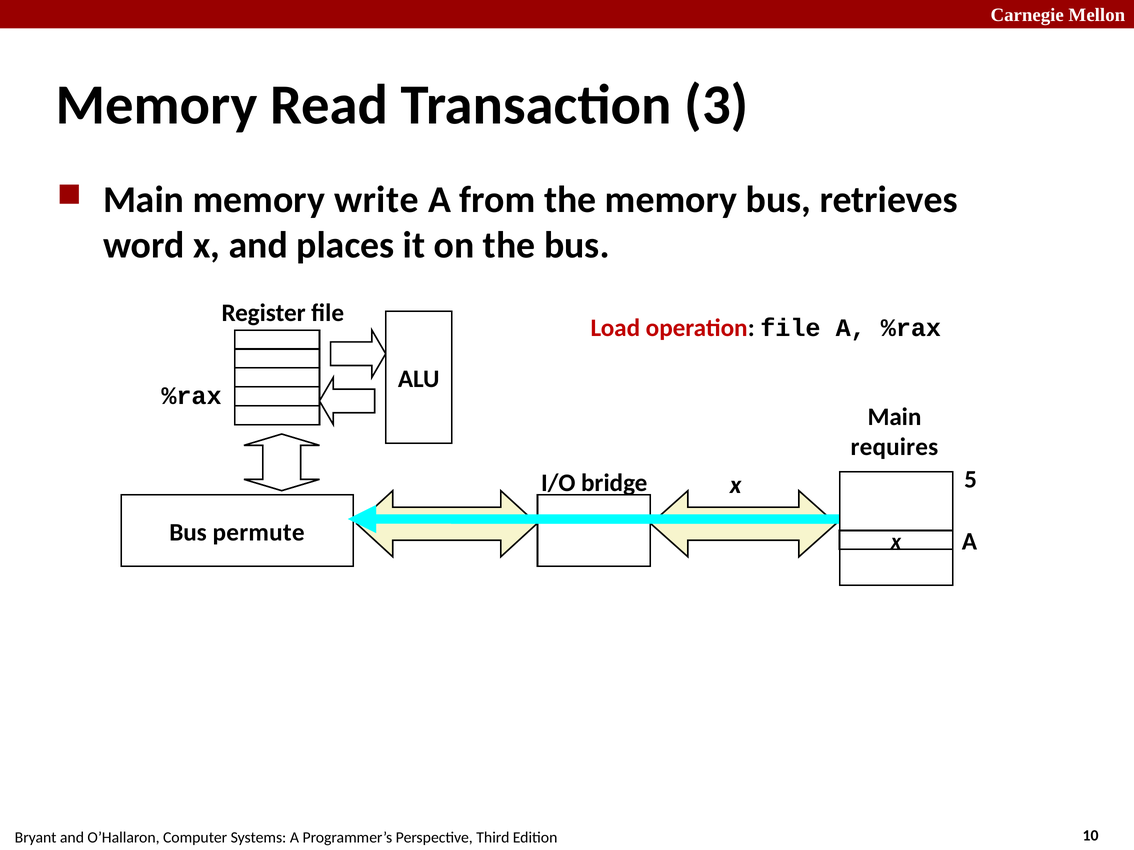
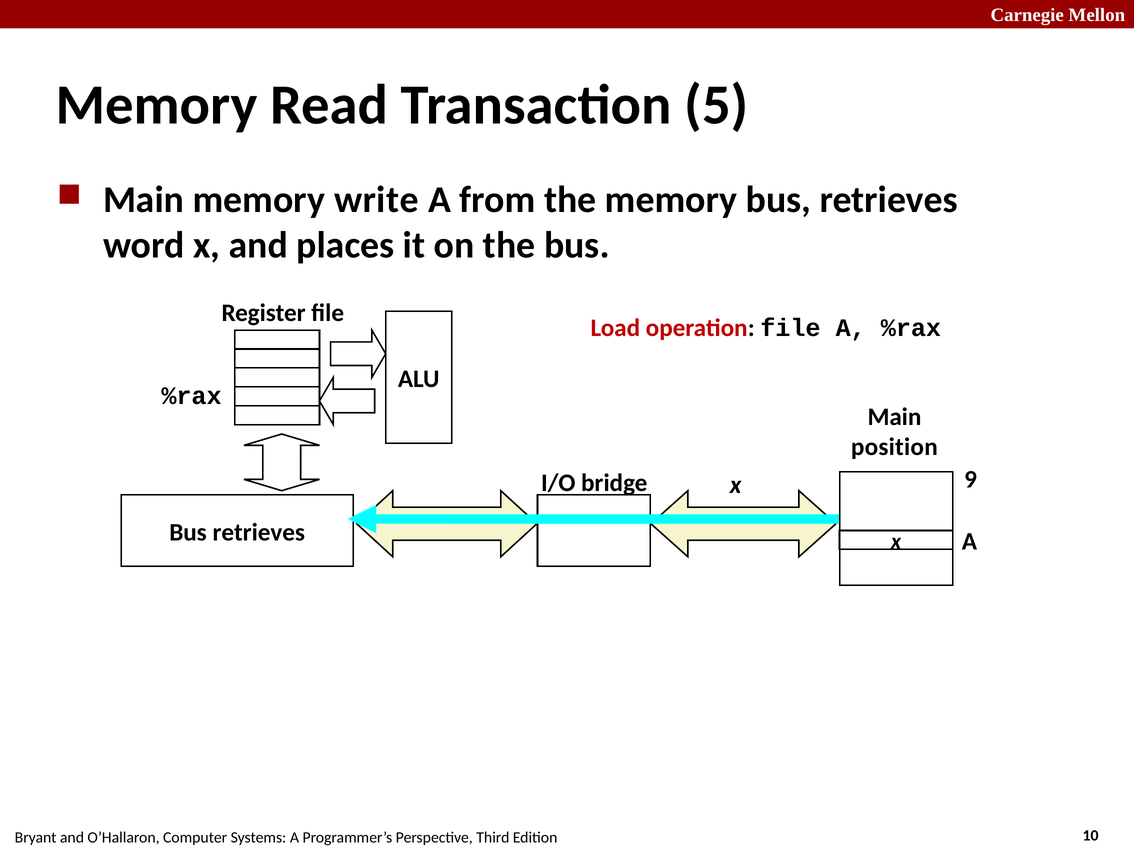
3: 3 -> 5 (716, 105)
requires: requires -> position (894, 447)
5: 5 -> 9 (971, 479)
permute: permute -> retrieves (259, 533)
